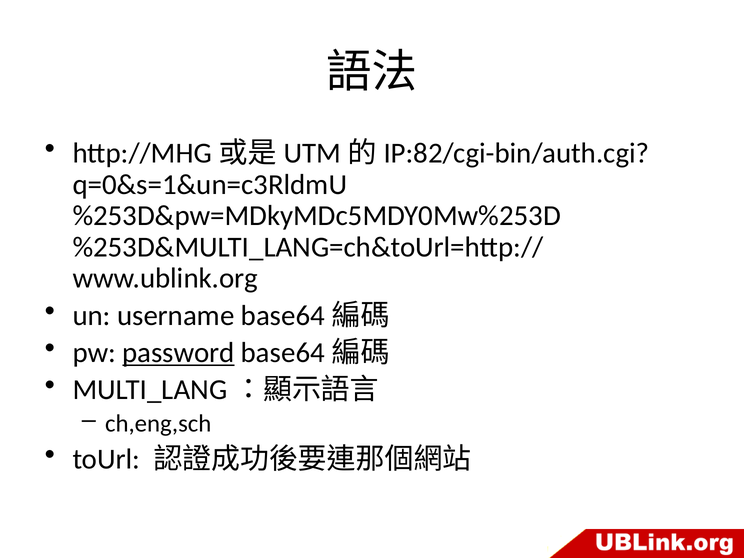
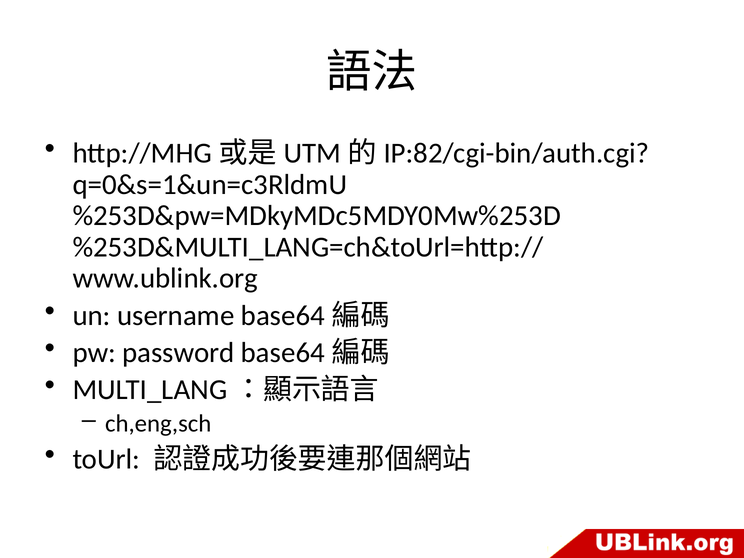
password underline: present -> none (178, 353)
